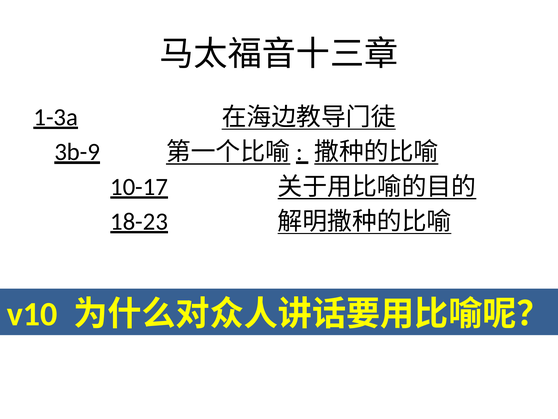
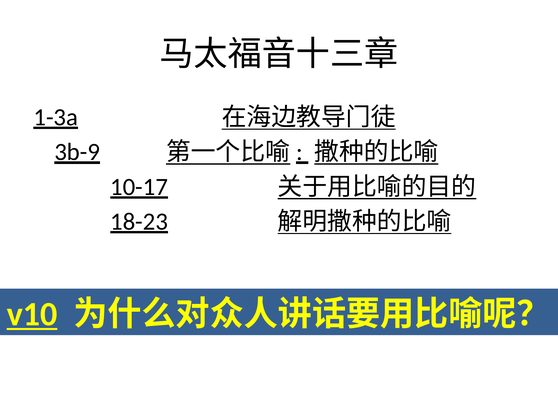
v10 underline: none -> present (32, 314)
